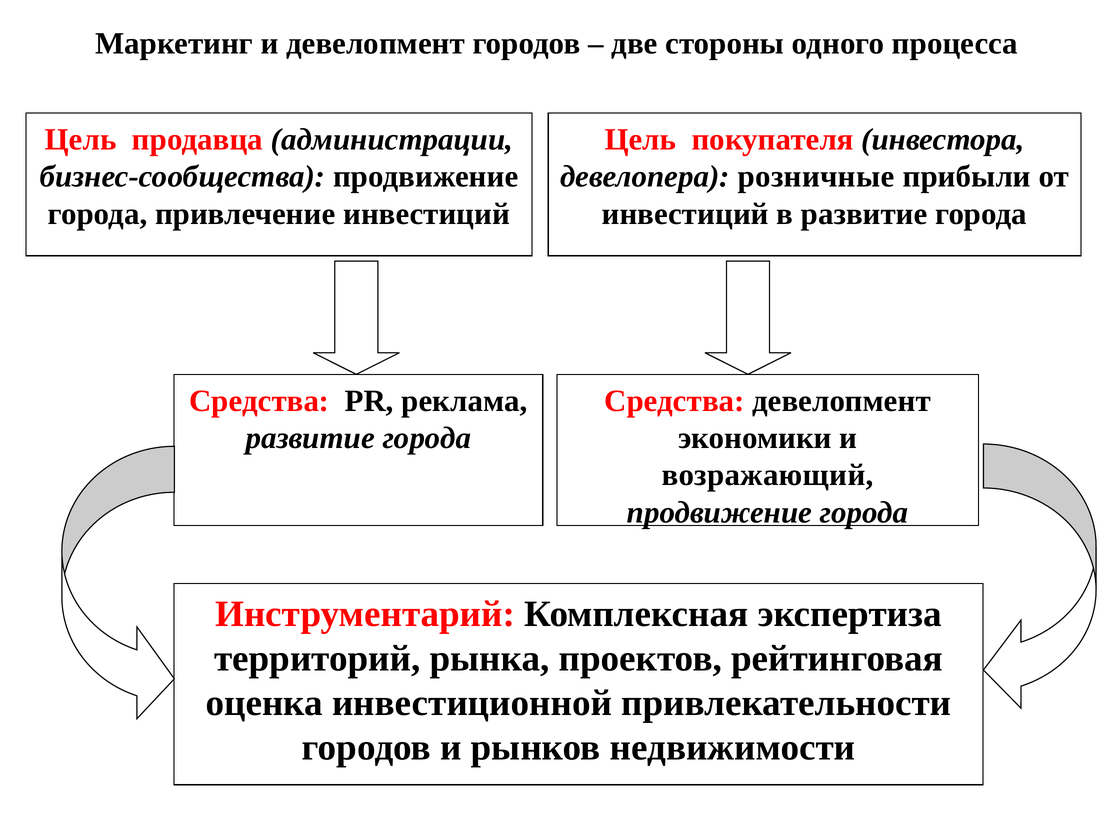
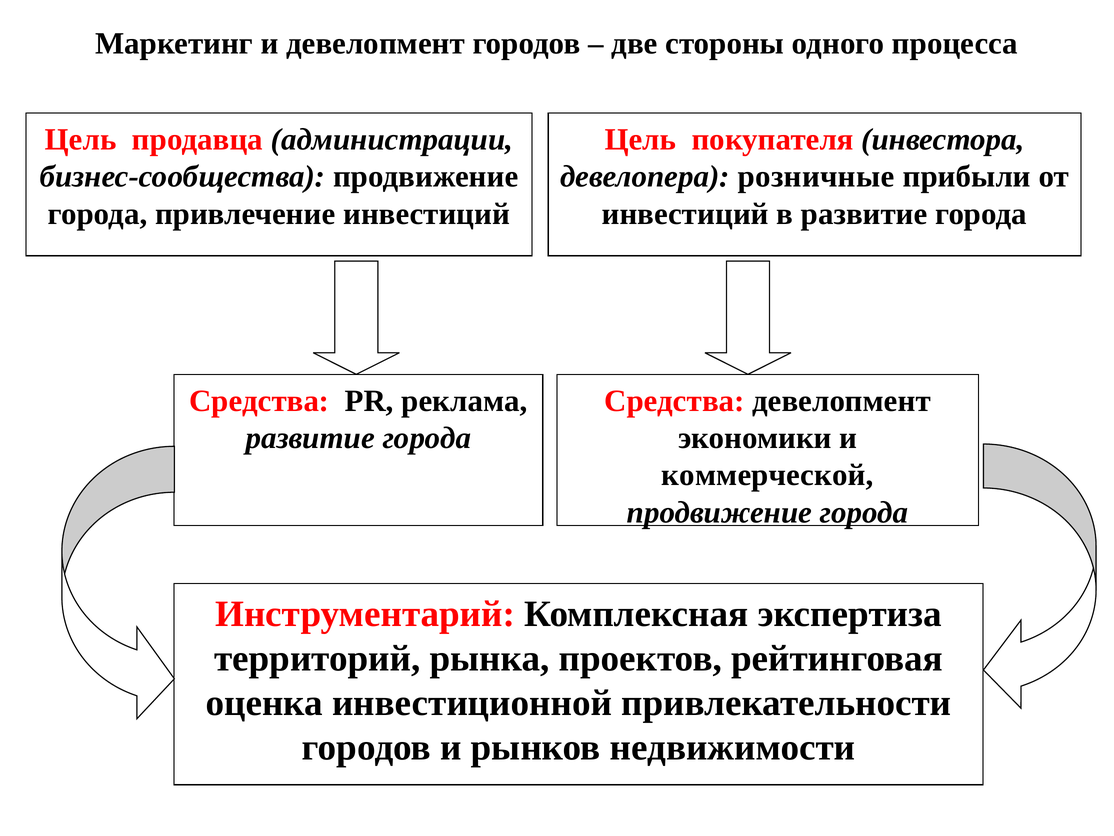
возражающий: возражающий -> коммерческой (768, 475)
